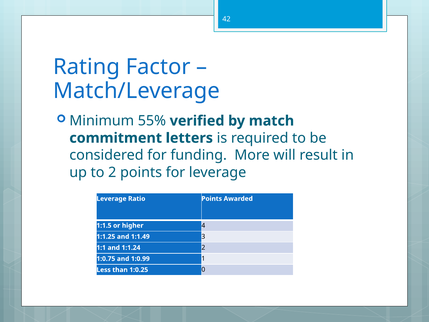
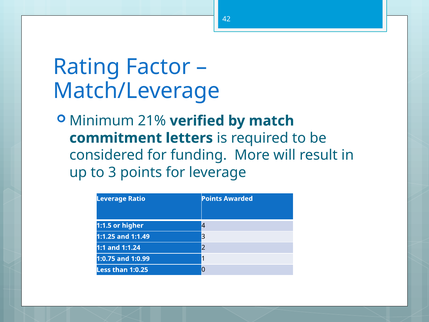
55%: 55% -> 21% (152, 121)
to 2: 2 -> 3 (112, 172)
